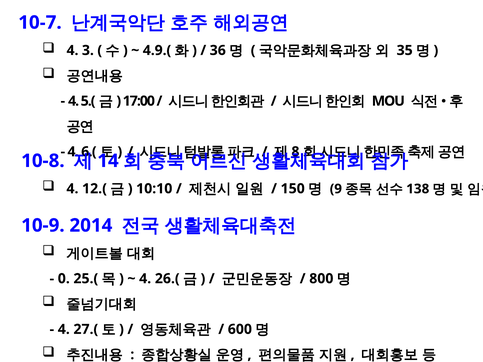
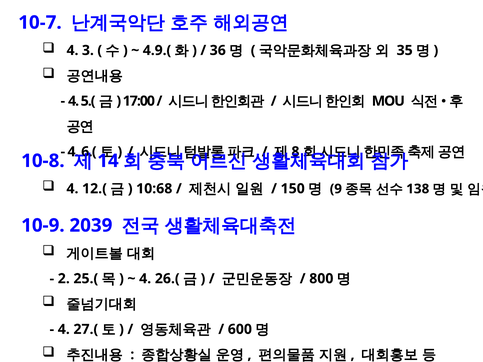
10:10: 10:10 -> 10:68 (154, 189)
2014: 2014 -> 2039 (91, 226)
0: 0 -> 2 (64, 279)
